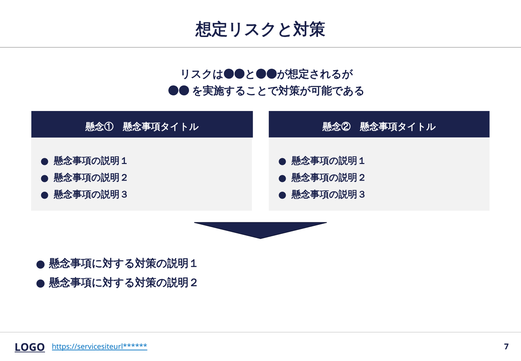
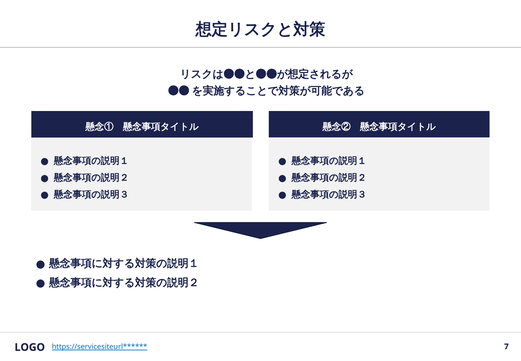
LOGO underline: present -> none (30, 347)
